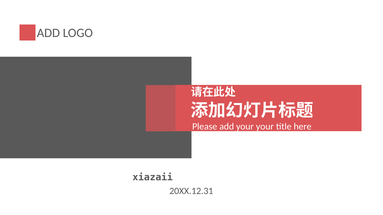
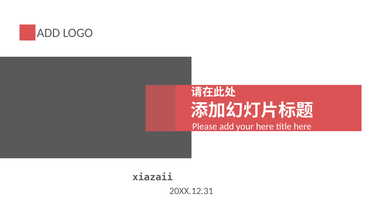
your your: your -> here (265, 127)
